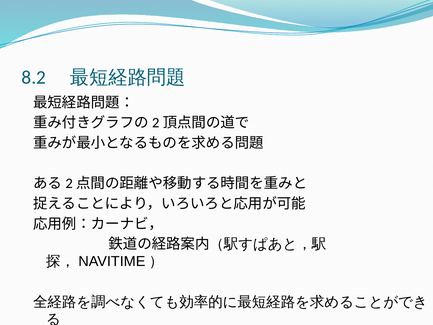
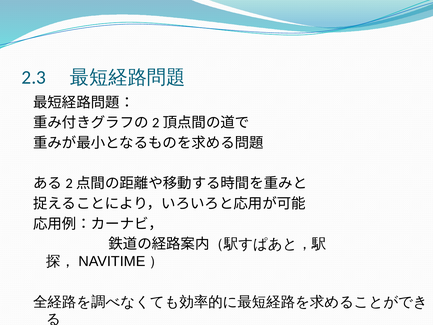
8.2: 8.2 -> 2.3 (34, 77)
